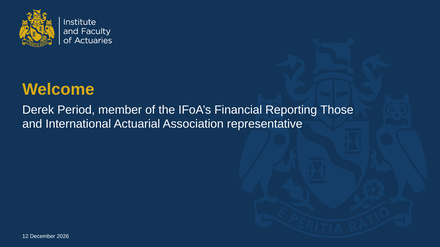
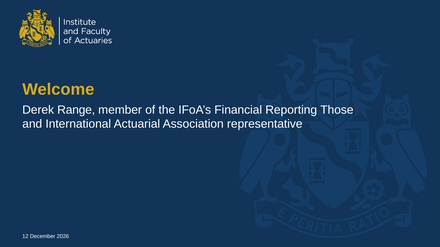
Period: Period -> Range (76, 110)
